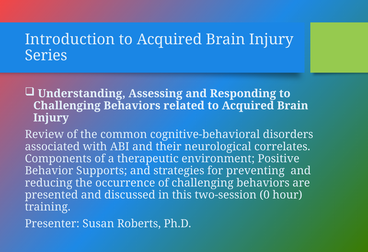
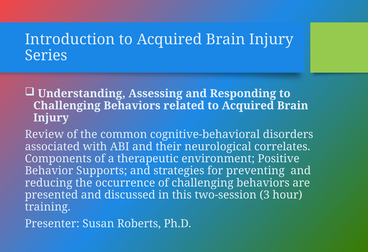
0: 0 -> 3 (265, 195)
